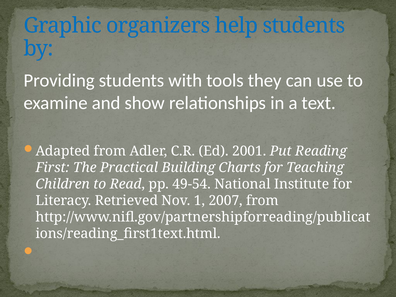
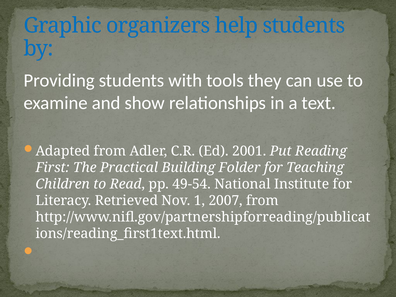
Charts: Charts -> Folder (240, 168)
